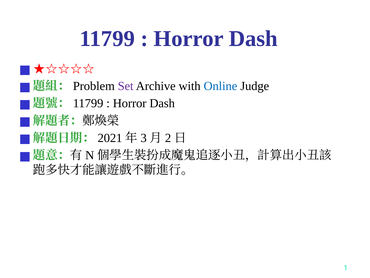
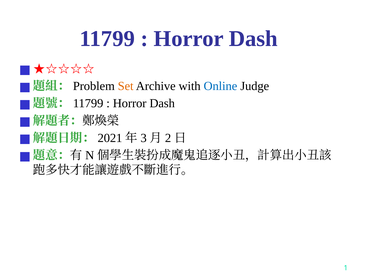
Set colour: purple -> orange (126, 86)
